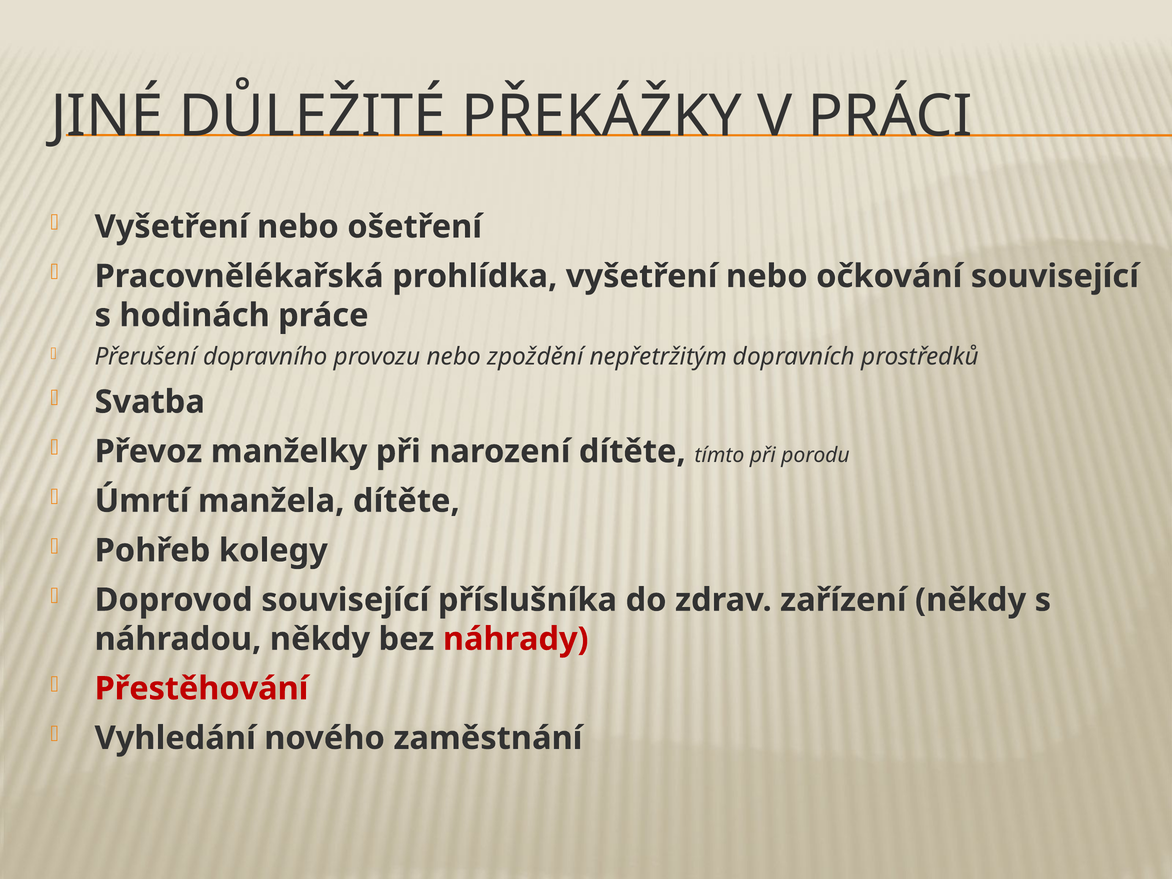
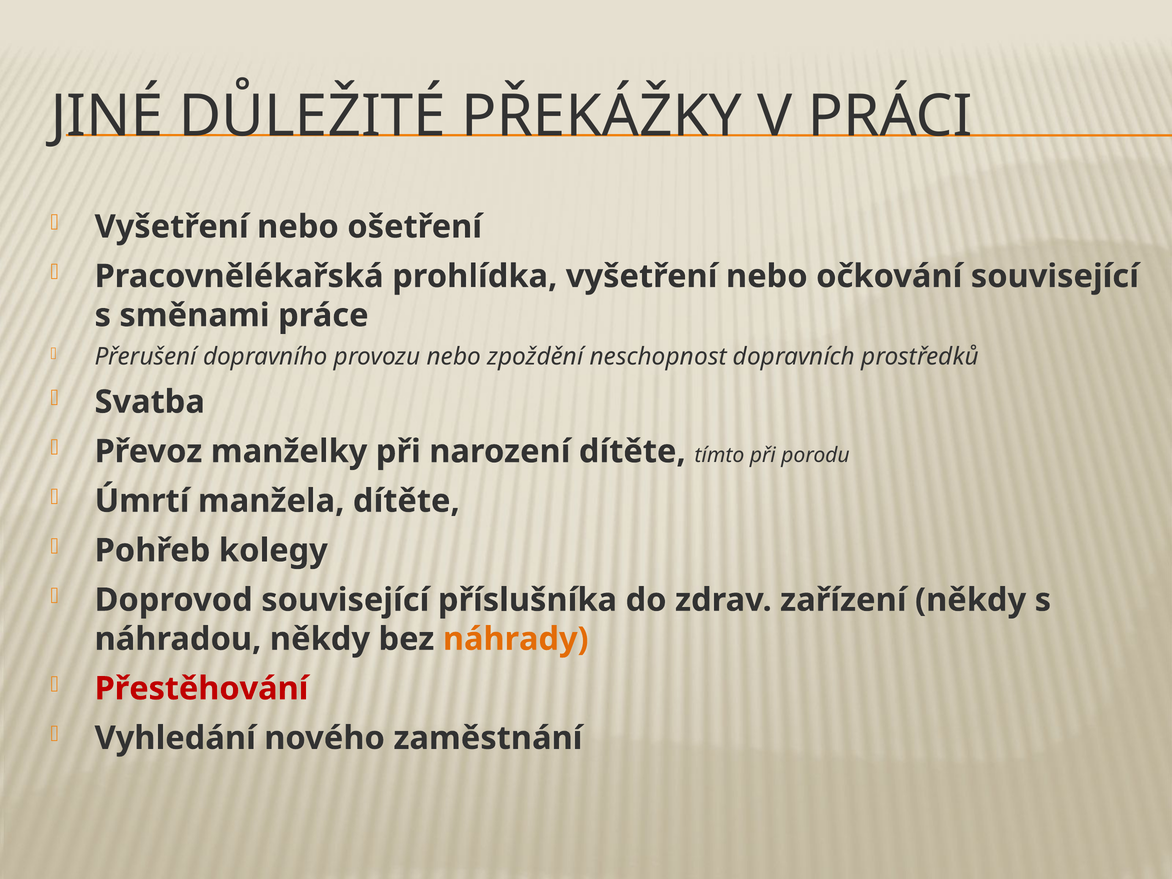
hodinách: hodinách -> směnami (194, 315)
nepřetržitým: nepřetržitým -> neschopnost (658, 357)
náhrady colour: red -> orange (516, 639)
